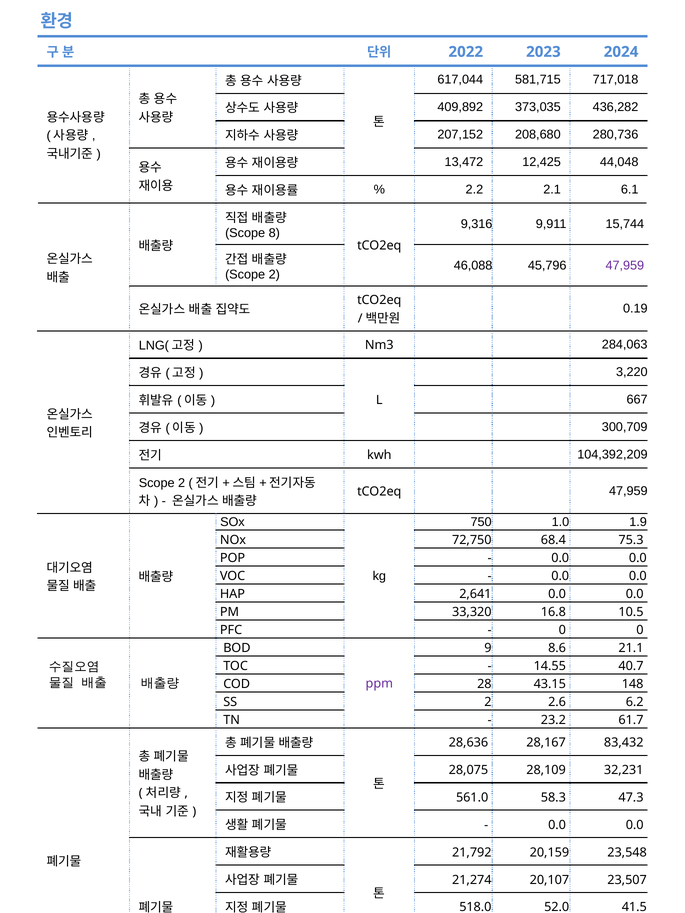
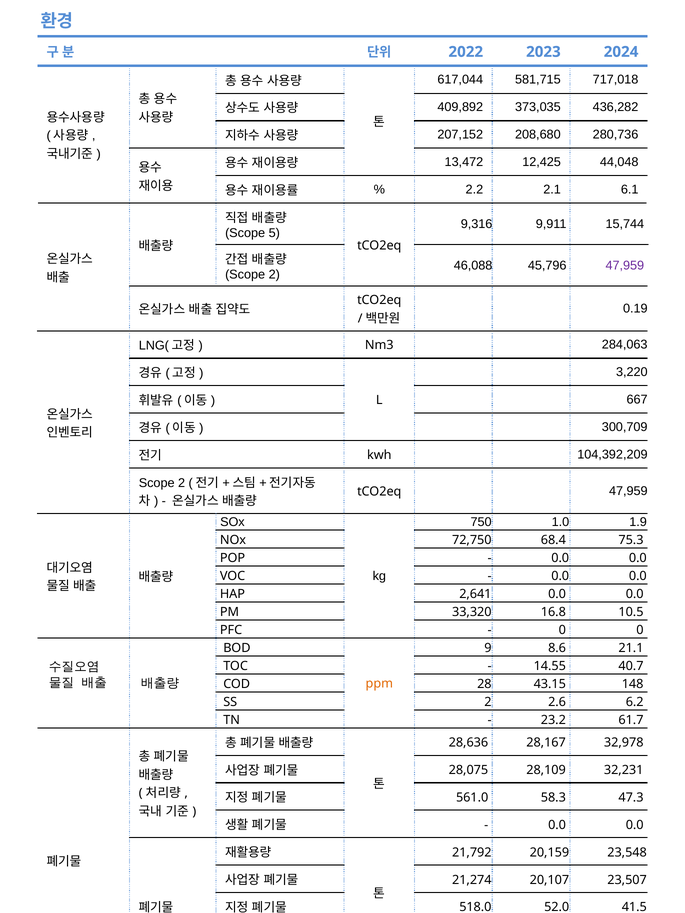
8: 8 -> 5 (274, 233)
ppm colour: purple -> orange (379, 684)
83,432: 83,432 -> 32,978 (624, 743)
